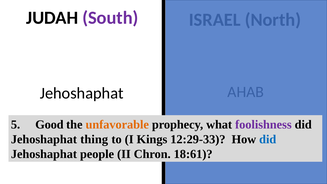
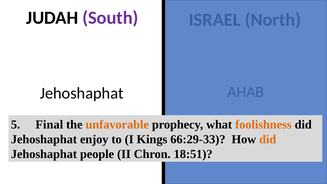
Good: Good -> Final (49, 125)
foolishness colour: purple -> orange (263, 125)
thing: thing -> enjoy (94, 139)
12:29-33: 12:29-33 -> 66:29-33 (198, 139)
did colour: blue -> orange (268, 139)
18:61: 18:61 -> 18:51 (193, 154)
